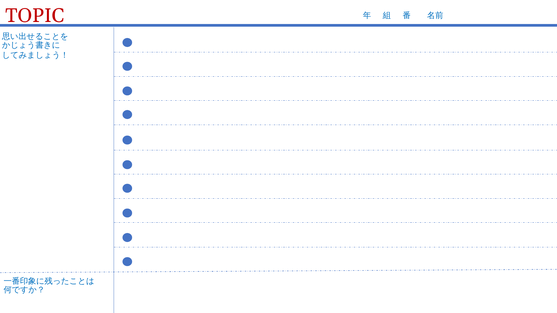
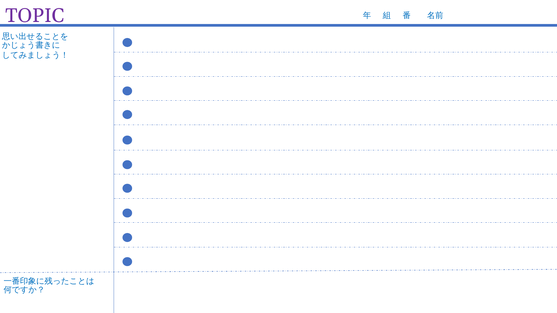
TOPIC colour: red -> purple (35, 16)
